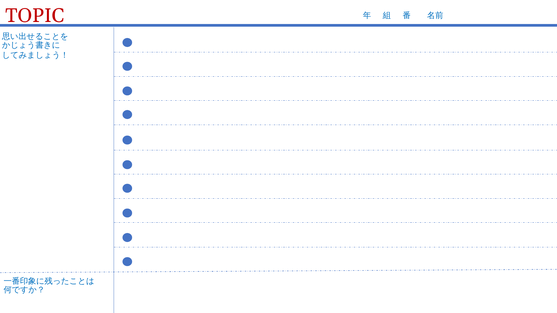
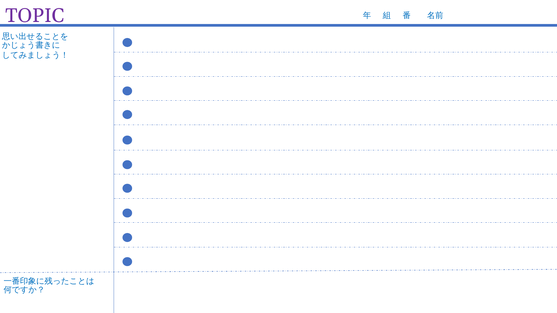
TOPIC colour: red -> purple (35, 16)
